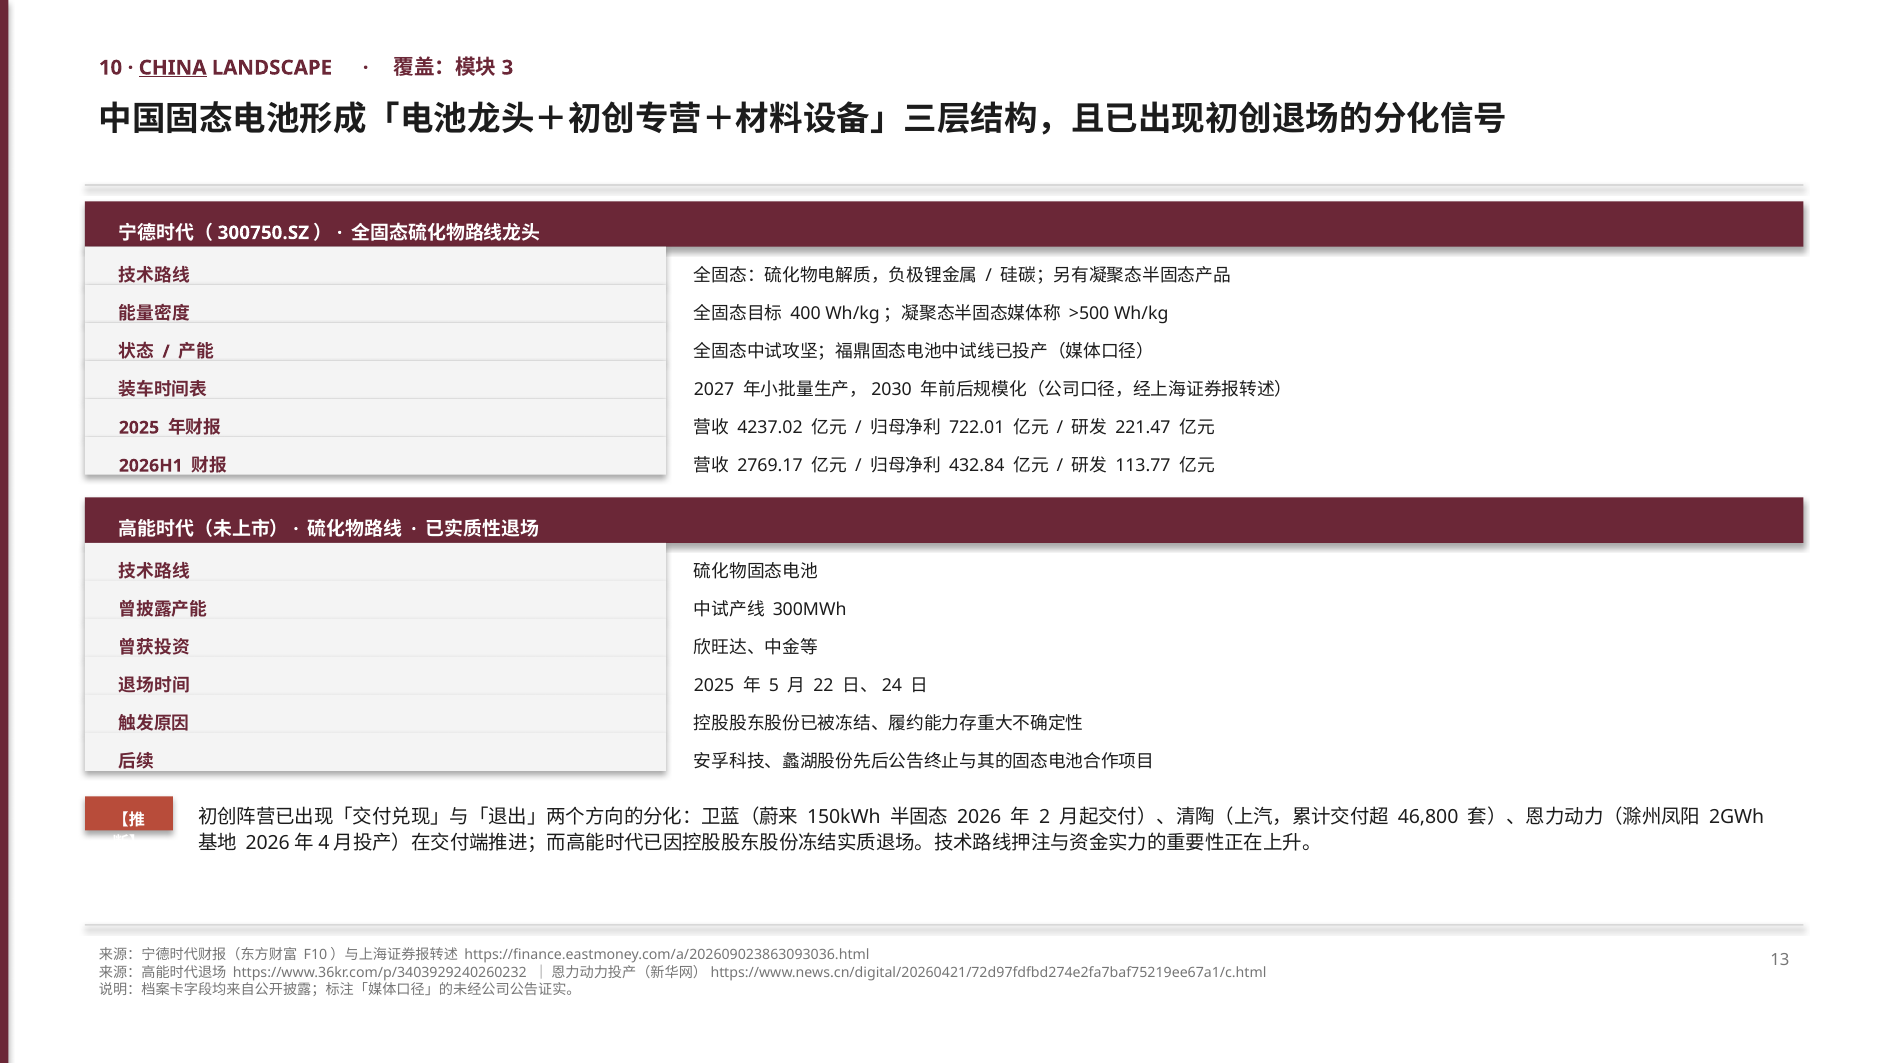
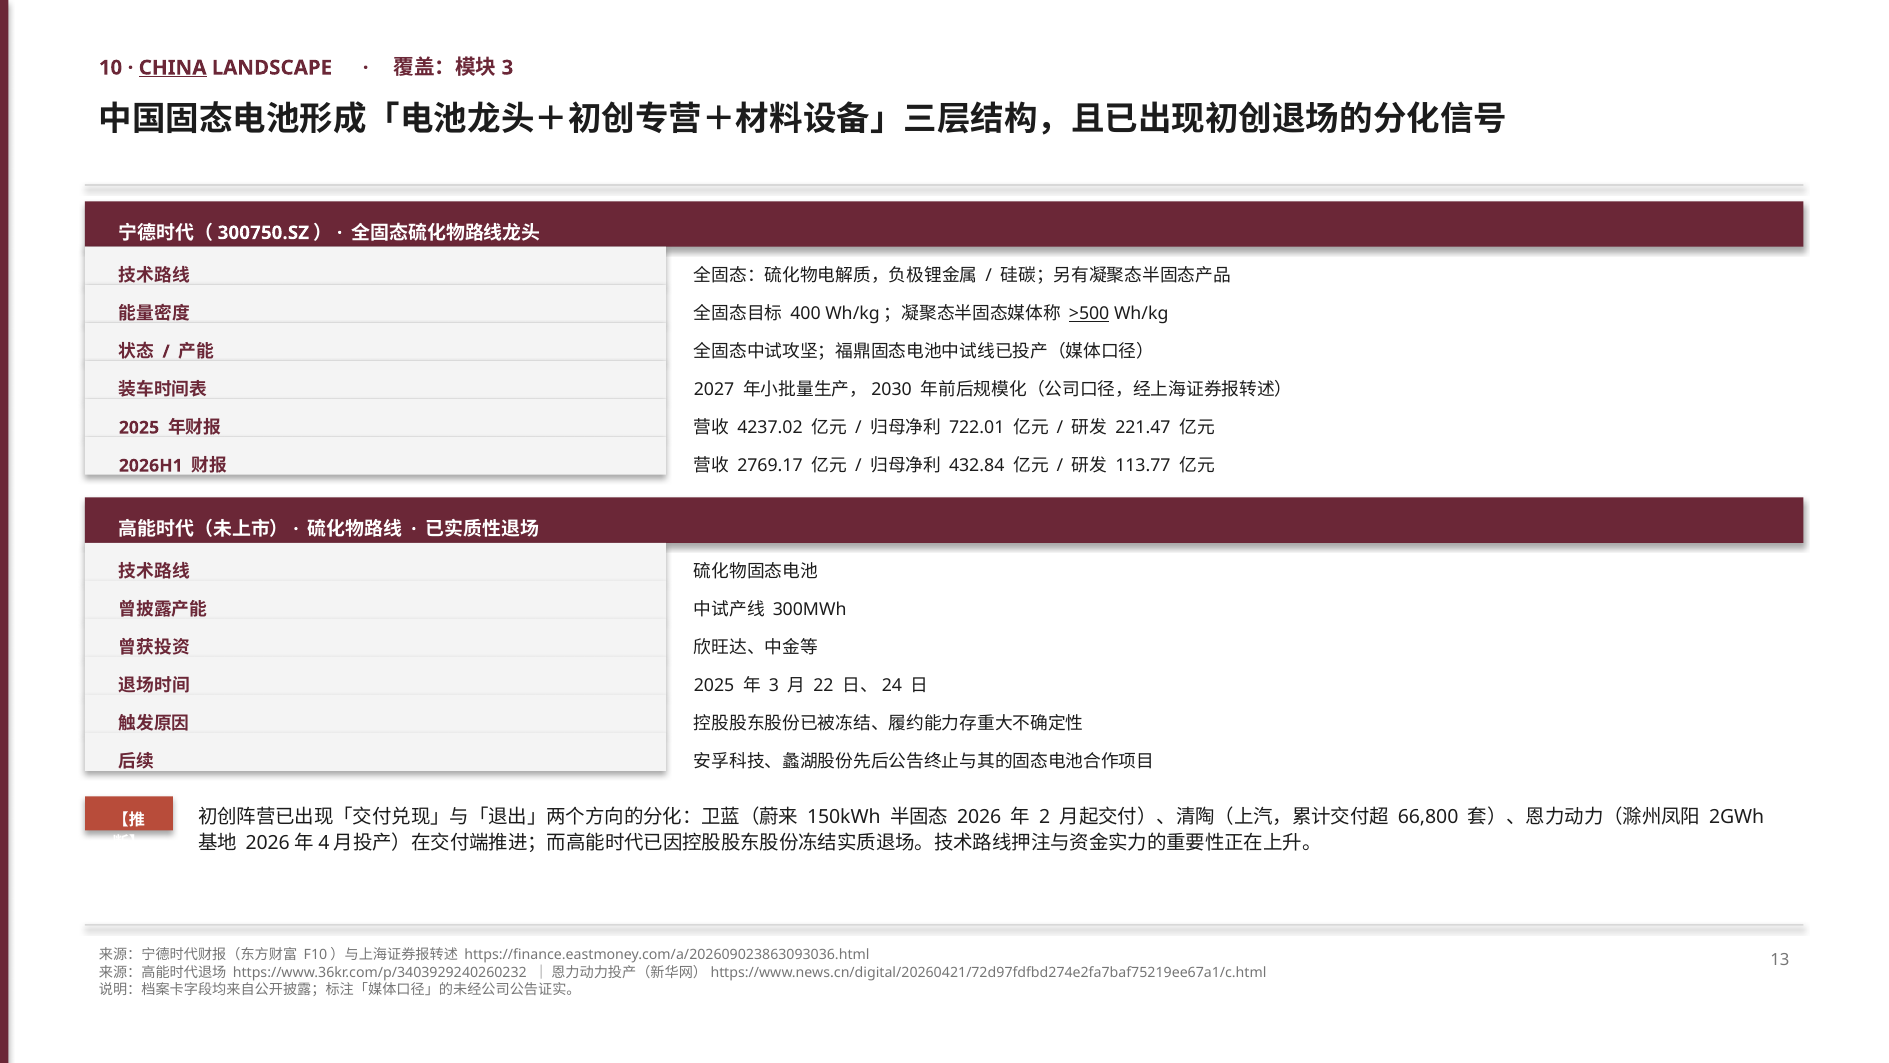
>500 underline: none -> present (1089, 313)
5: 5 -> 3 (774, 686)
46,800: 46,800 -> 66,800 (1428, 817)
